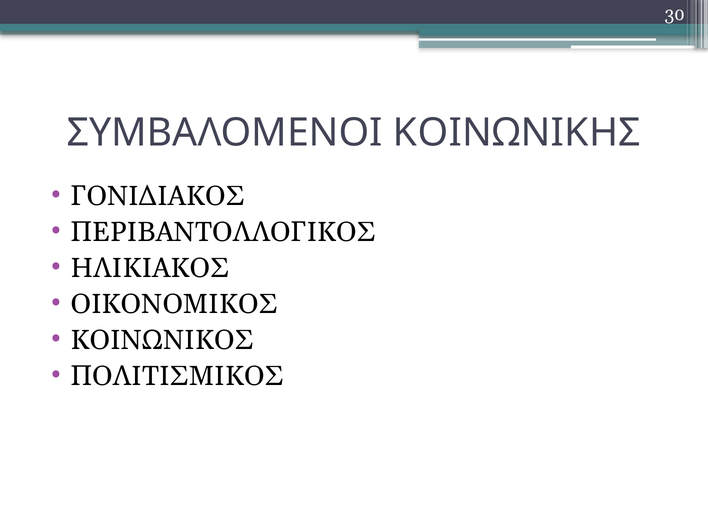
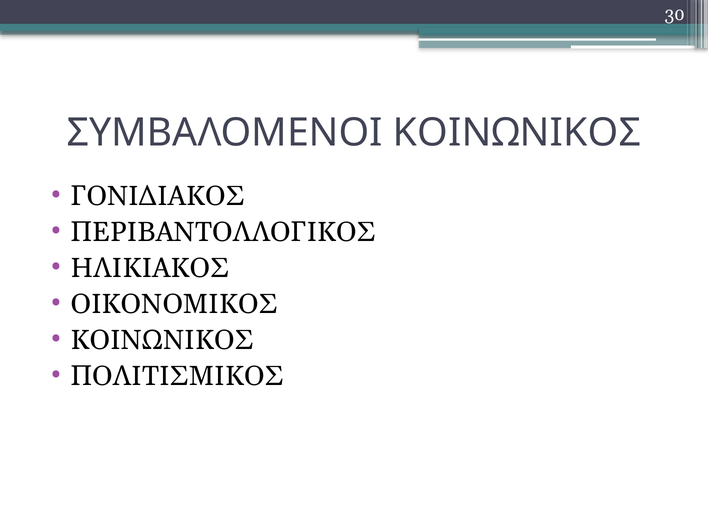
ΣΥΜΒΑΛΟΜΕΝΟΙ ΚΟΙΝΩΝΙΚΗΣ: ΚΟΙΝΩΝΙΚΗΣ -> ΚΟΙΝΩΝΙΚΟΣ (517, 133)
